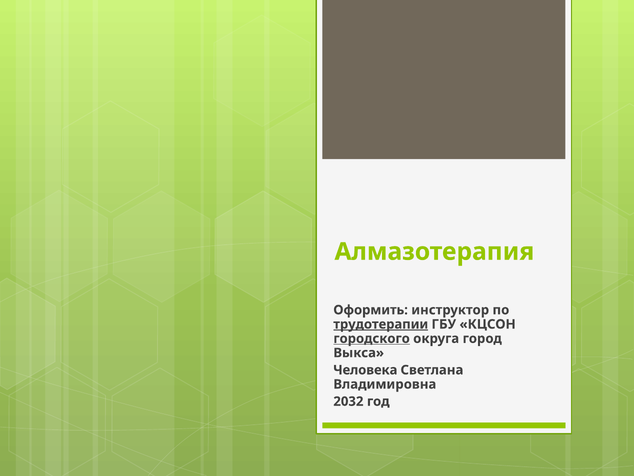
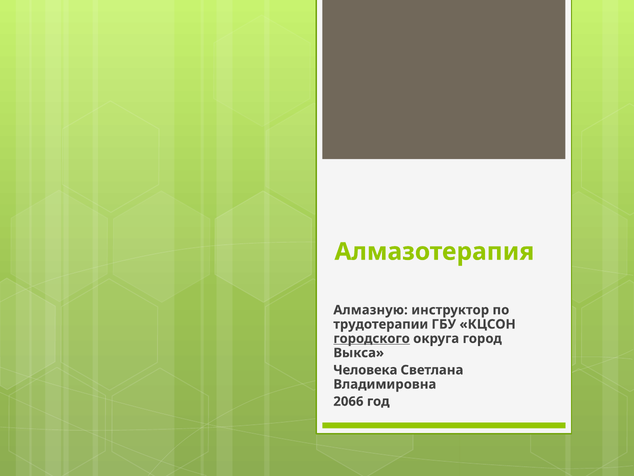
Оформить: Оформить -> Алмазную (371, 310)
трудотерапии underline: present -> none (381, 324)
2032: 2032 -> 2066 (348, 401)
